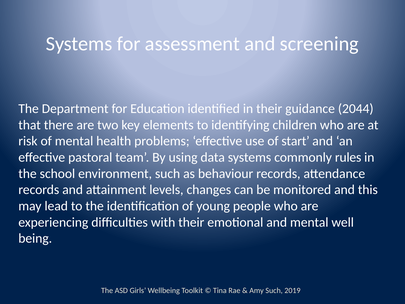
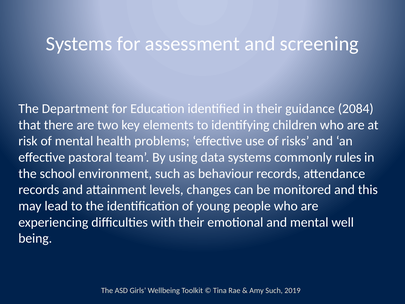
2044: 2044 -> 2084 (356, 109)
start: start -> risks (295, 141)
